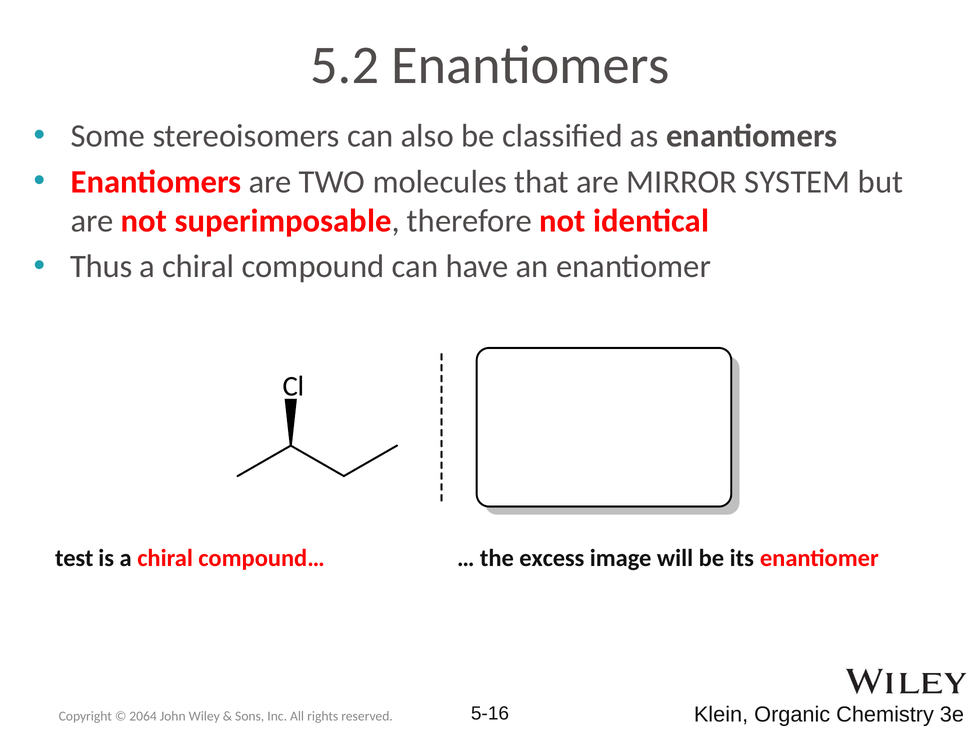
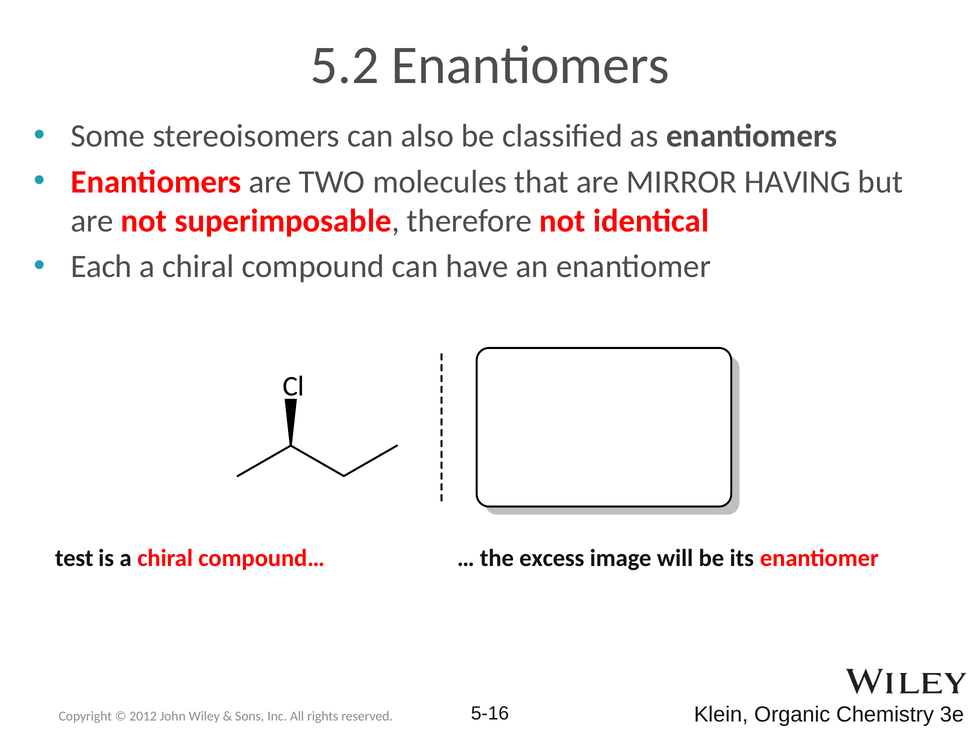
SYSTEM: SYSTEM -> HAVING (798, 182)
Thus: Thus -> Each (101, 267)
2064: 2064 -> 2012 (143, 716)
